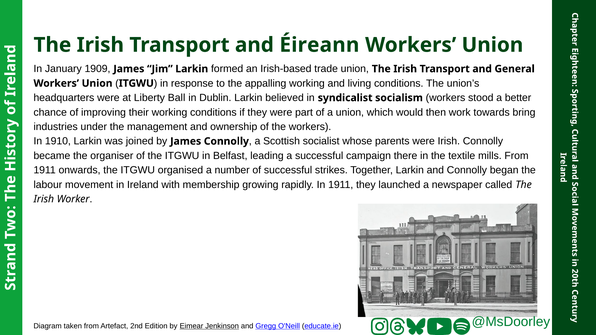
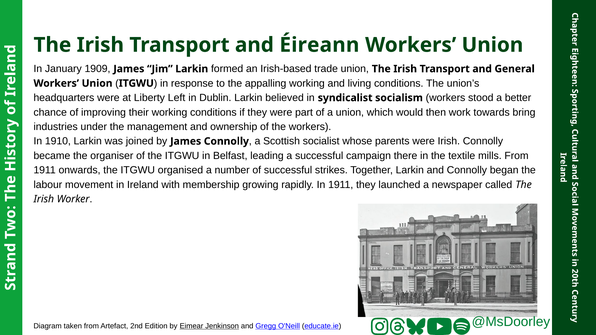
Ball: Ball -> Left (177, 98)
